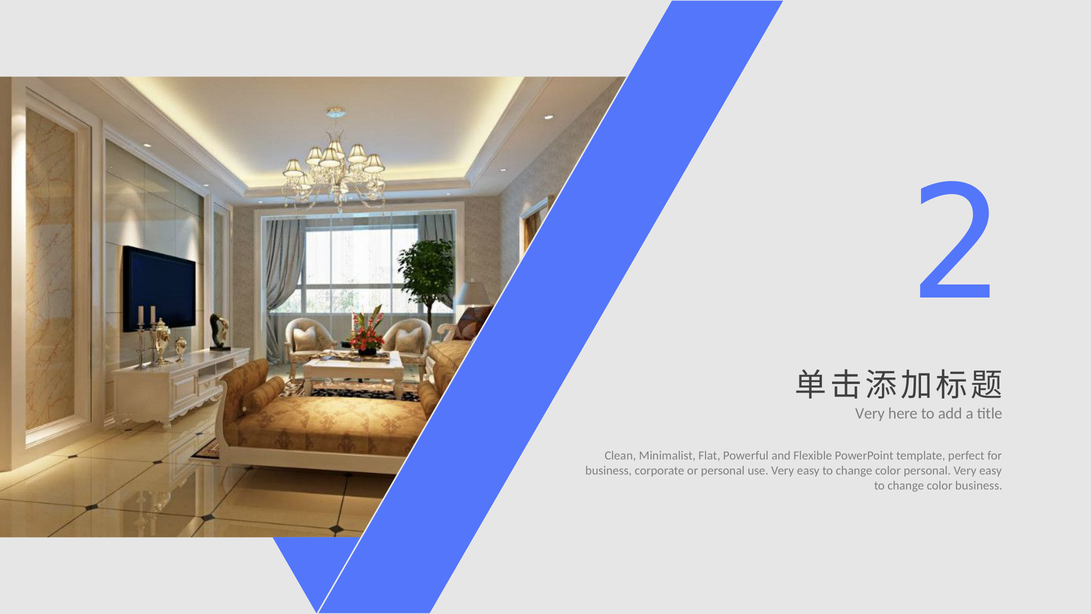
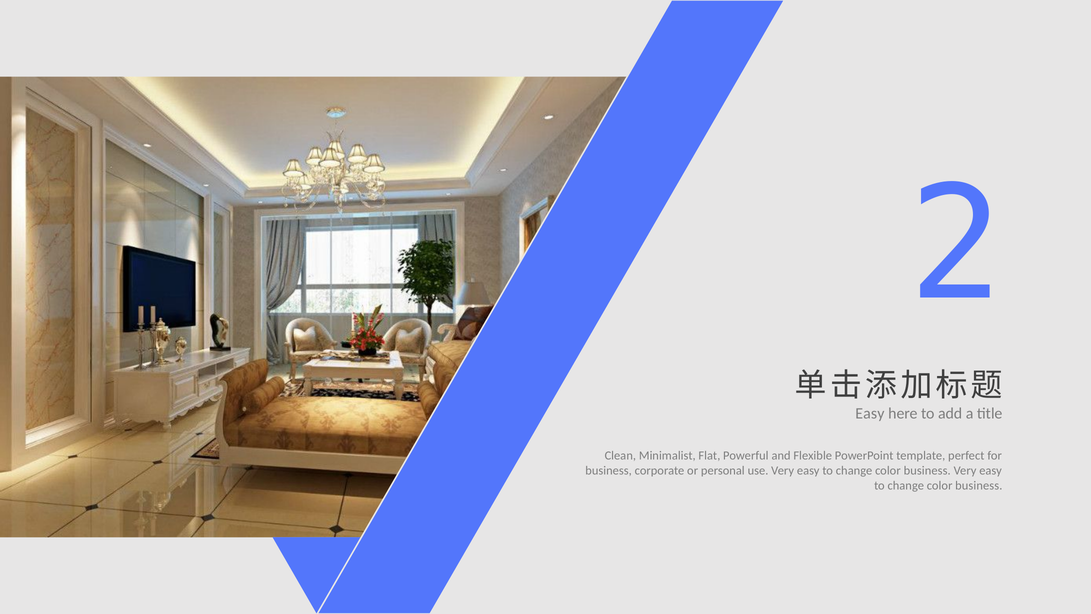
Very: Very -> Easy (870, 413)
personal: personal -> business (927, 471)
